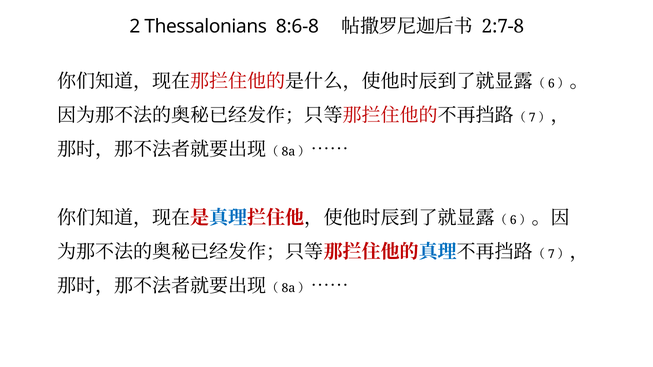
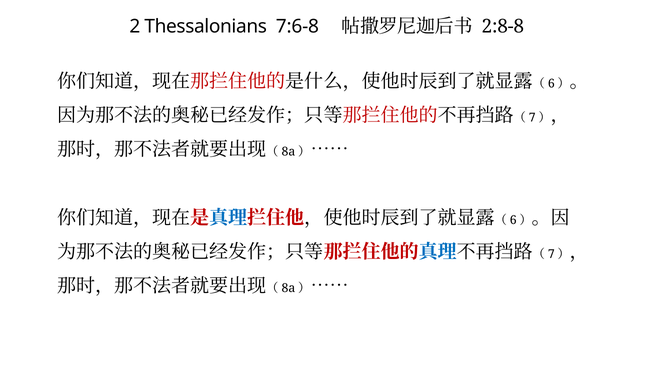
8:6-8: 8:6-8 -> 7:6-8 (297, 26)
2:7-8: 2:7-8 -> 2:8-8 (503, 26)
